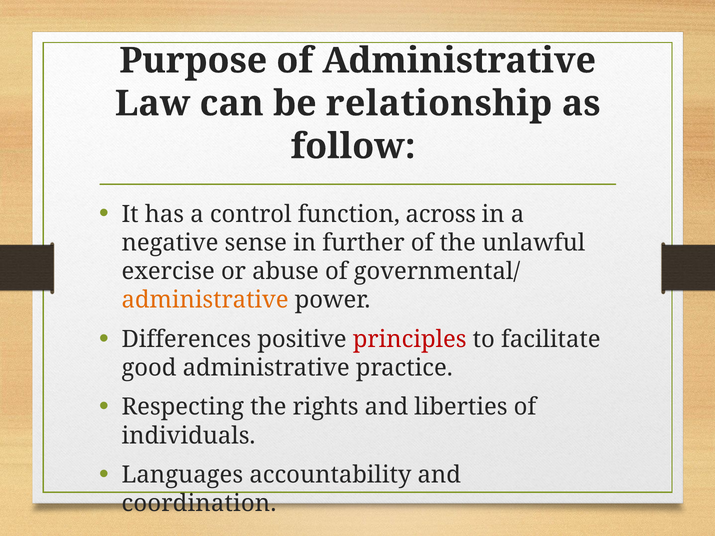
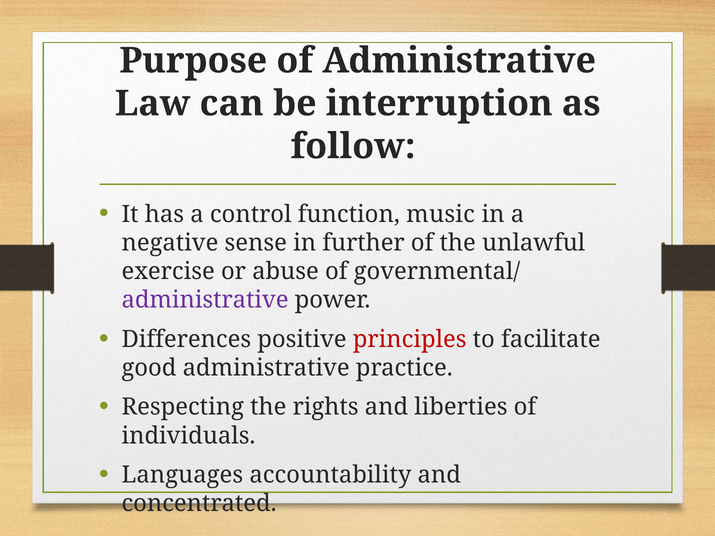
relationship: relationship -> interruption (439, 104)
across: across -> music (441, 214)
administrative colour: orange -> purple (205, 300)
coordination: coordination -> concentrated (199, 504)
